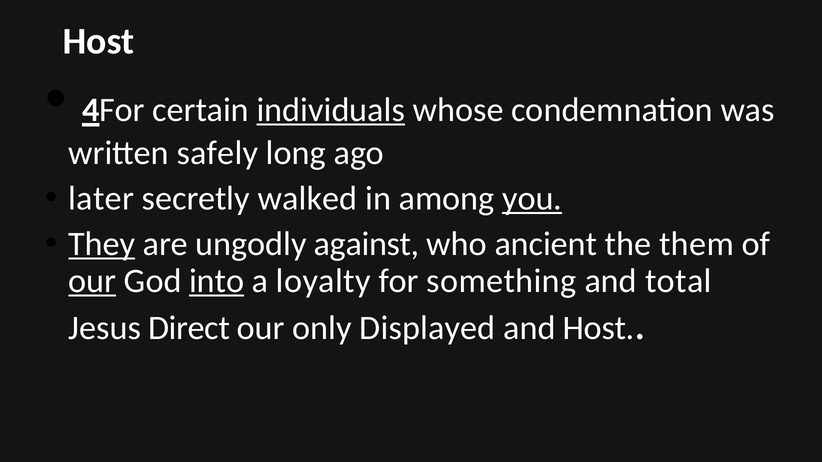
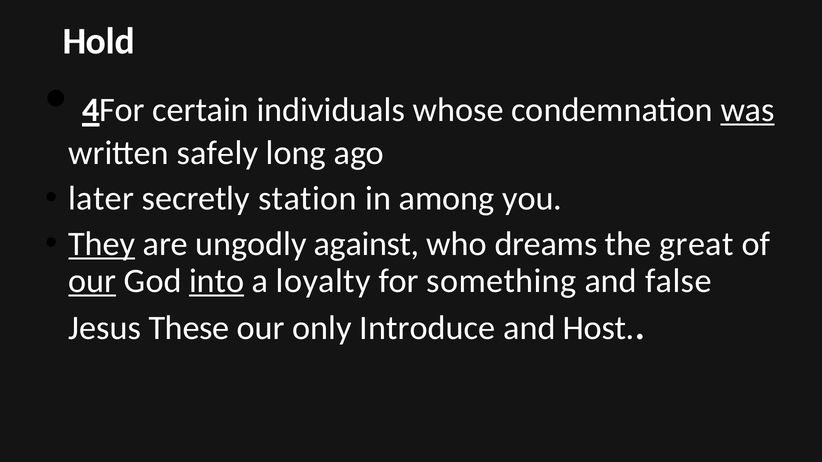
Host: Host -> Hold (99, 41)
individuals underline: present -> none (331, 110)
was underline: none -> present (748, 110)
walked: walked -> station (307, 198)
you underline: present -> none (532, 198)
ancient: ancient -> dreams (546, 244)
them: them -> great (696, 244)
total: total -> false (678, 281)
Direct: Direct -> These (189, 328)
Displayed: Displayed -> Introduce (427, 328)
